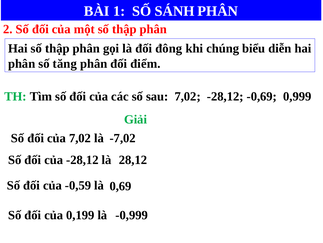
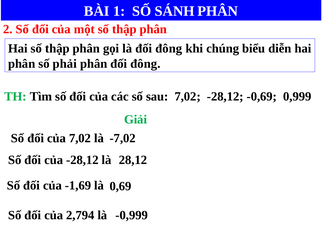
tăng: tăng -> phải (65, 63)
phân đối điểm: điểm -> đông (145, 63)
-0,59: -0,59 -> -1,69 (78, 185)
0,199: 0,199 -> 2,794 (80, 215)
